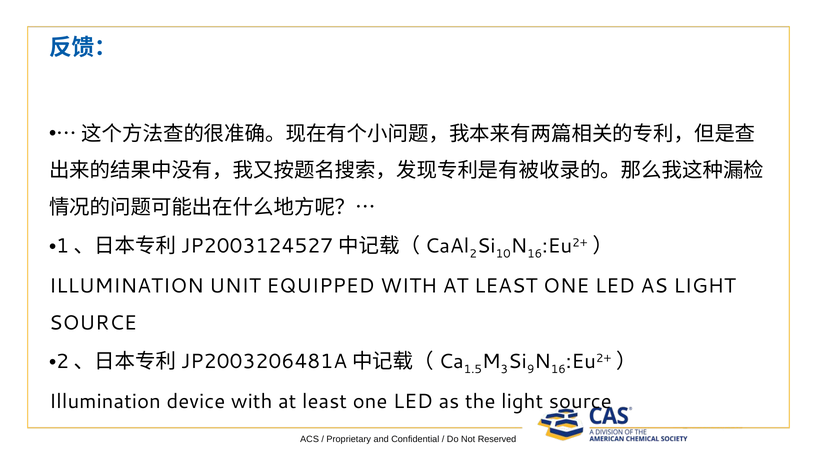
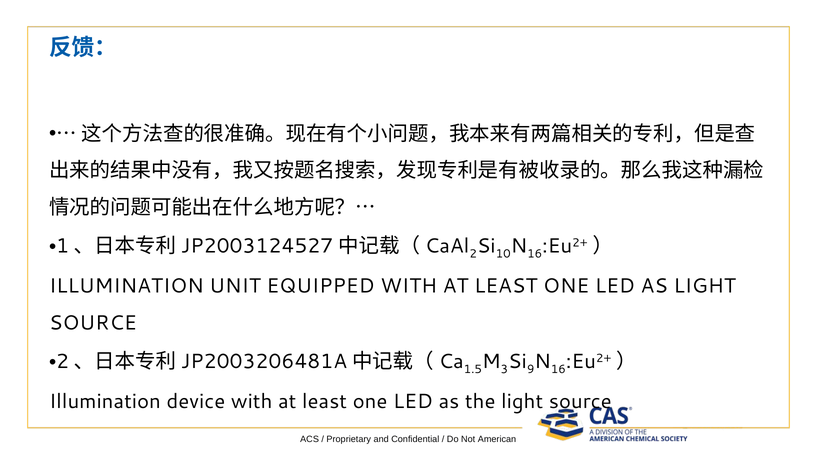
Reserved: Reserved -> American (497, 439)
